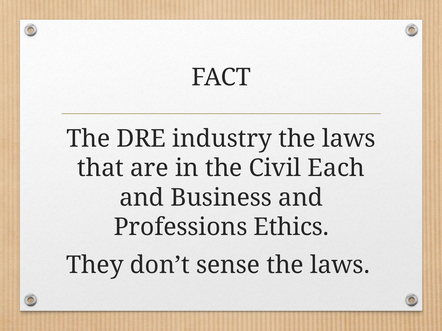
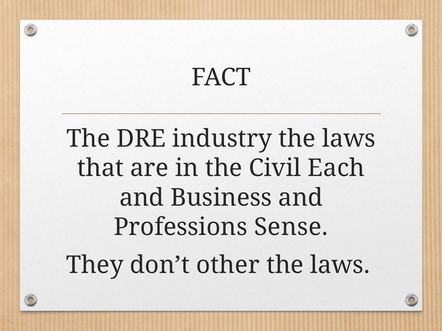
Ethics: Ethics -> Sense (291, 227)
sense: sense -> other (228, 265)
